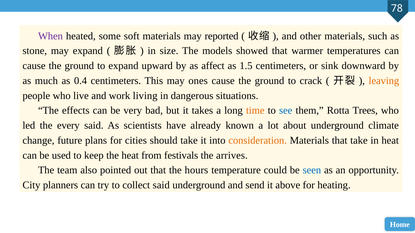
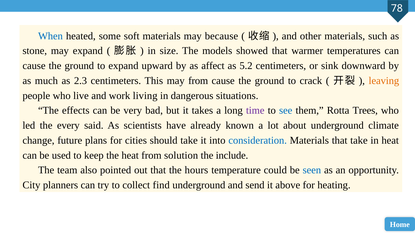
When colour: purple -> blue (50, 36)
reported: reported -> because (221, 36)
1.5: 1.5 -> 5.2 (246, 66)
0.4: 0.4 -> 2.3 (81, 81)
may ones: ones -> from (198, 81)
time colour: orange -> purple (255, 111)
consideration colour: orange -> blue (258, 141)
festivals: festivals -> solution (181, 156)
arrives: arrives -> include (232, 156)
collect said: said -> find (161, 185)
